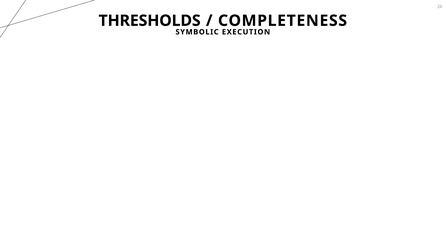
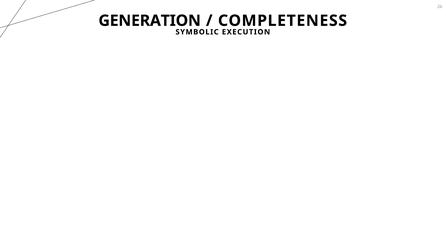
THRESHOLDS: THRESHOLDS -> GENERATION (150, 21)
